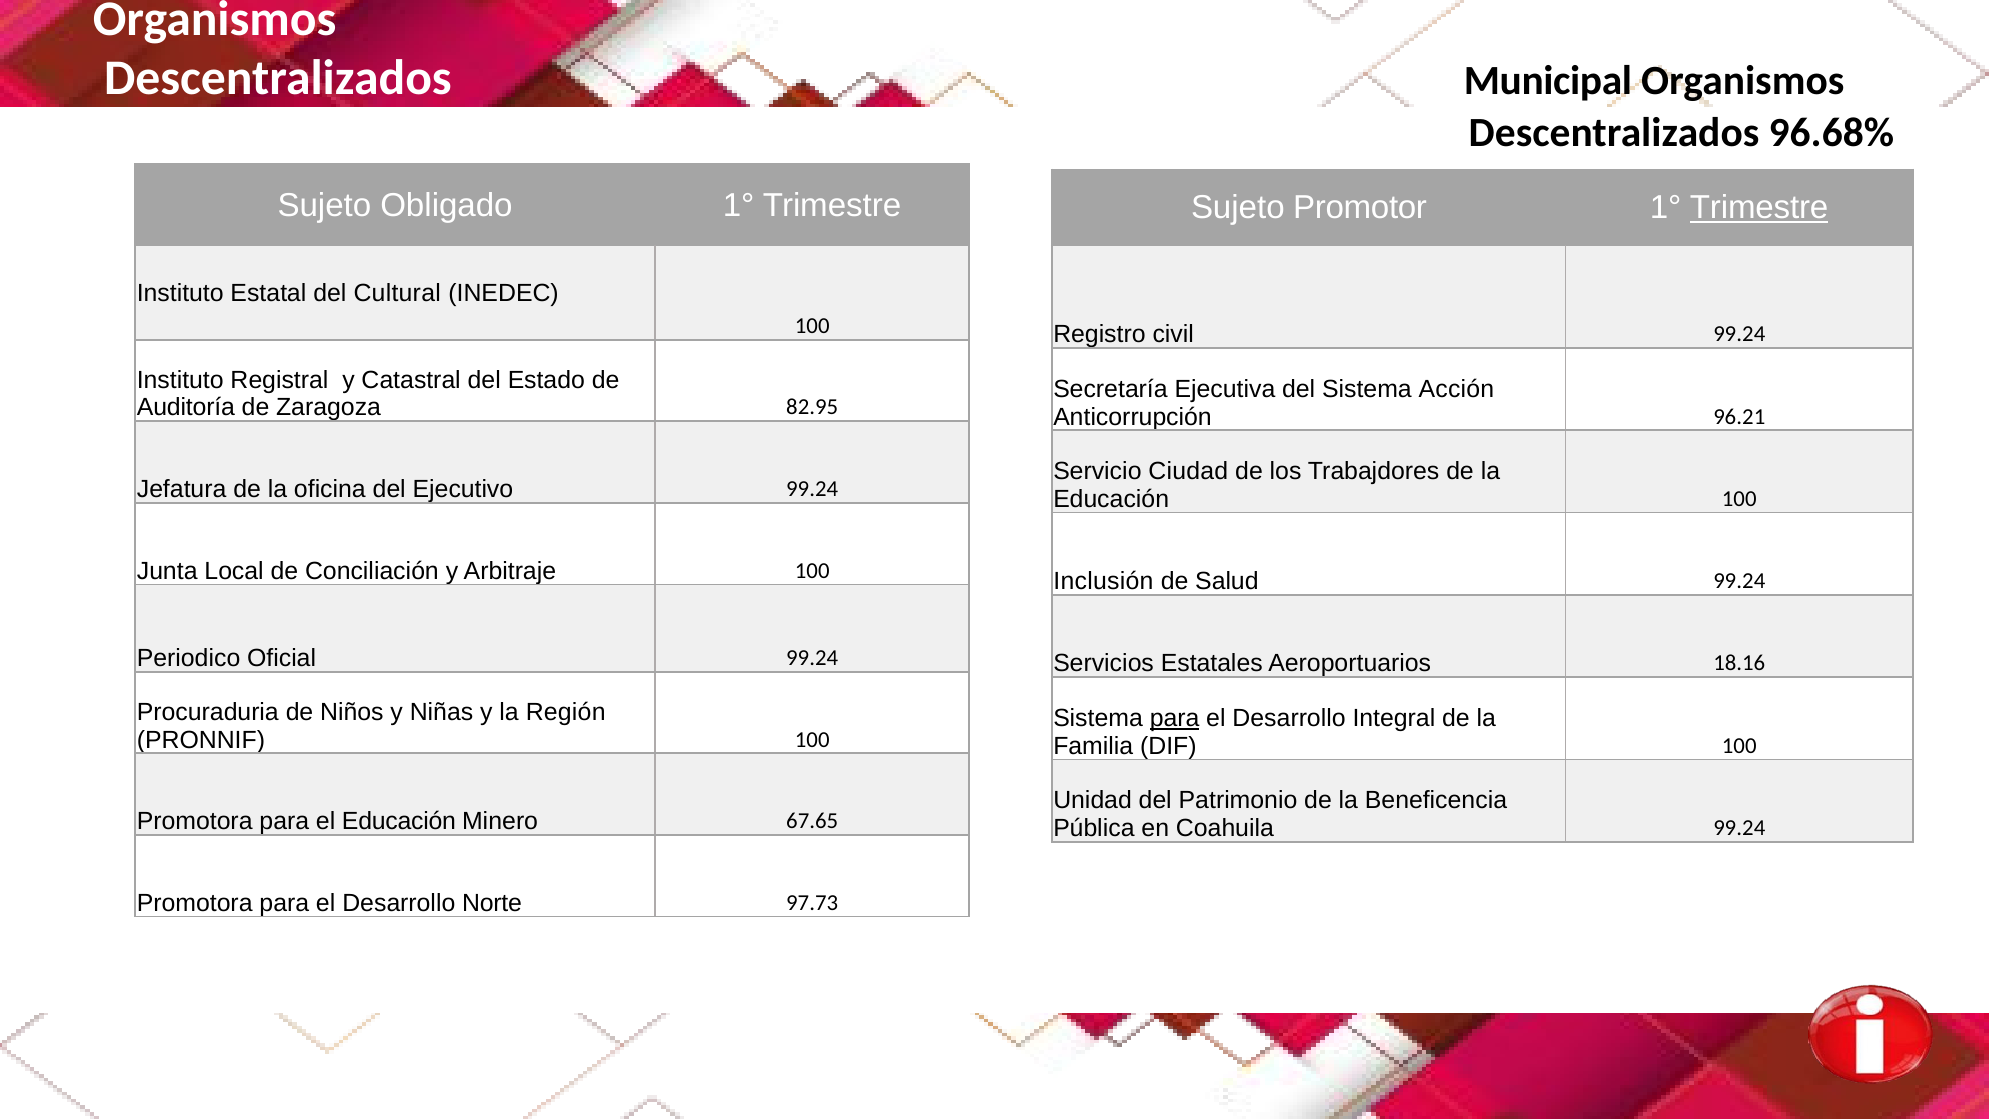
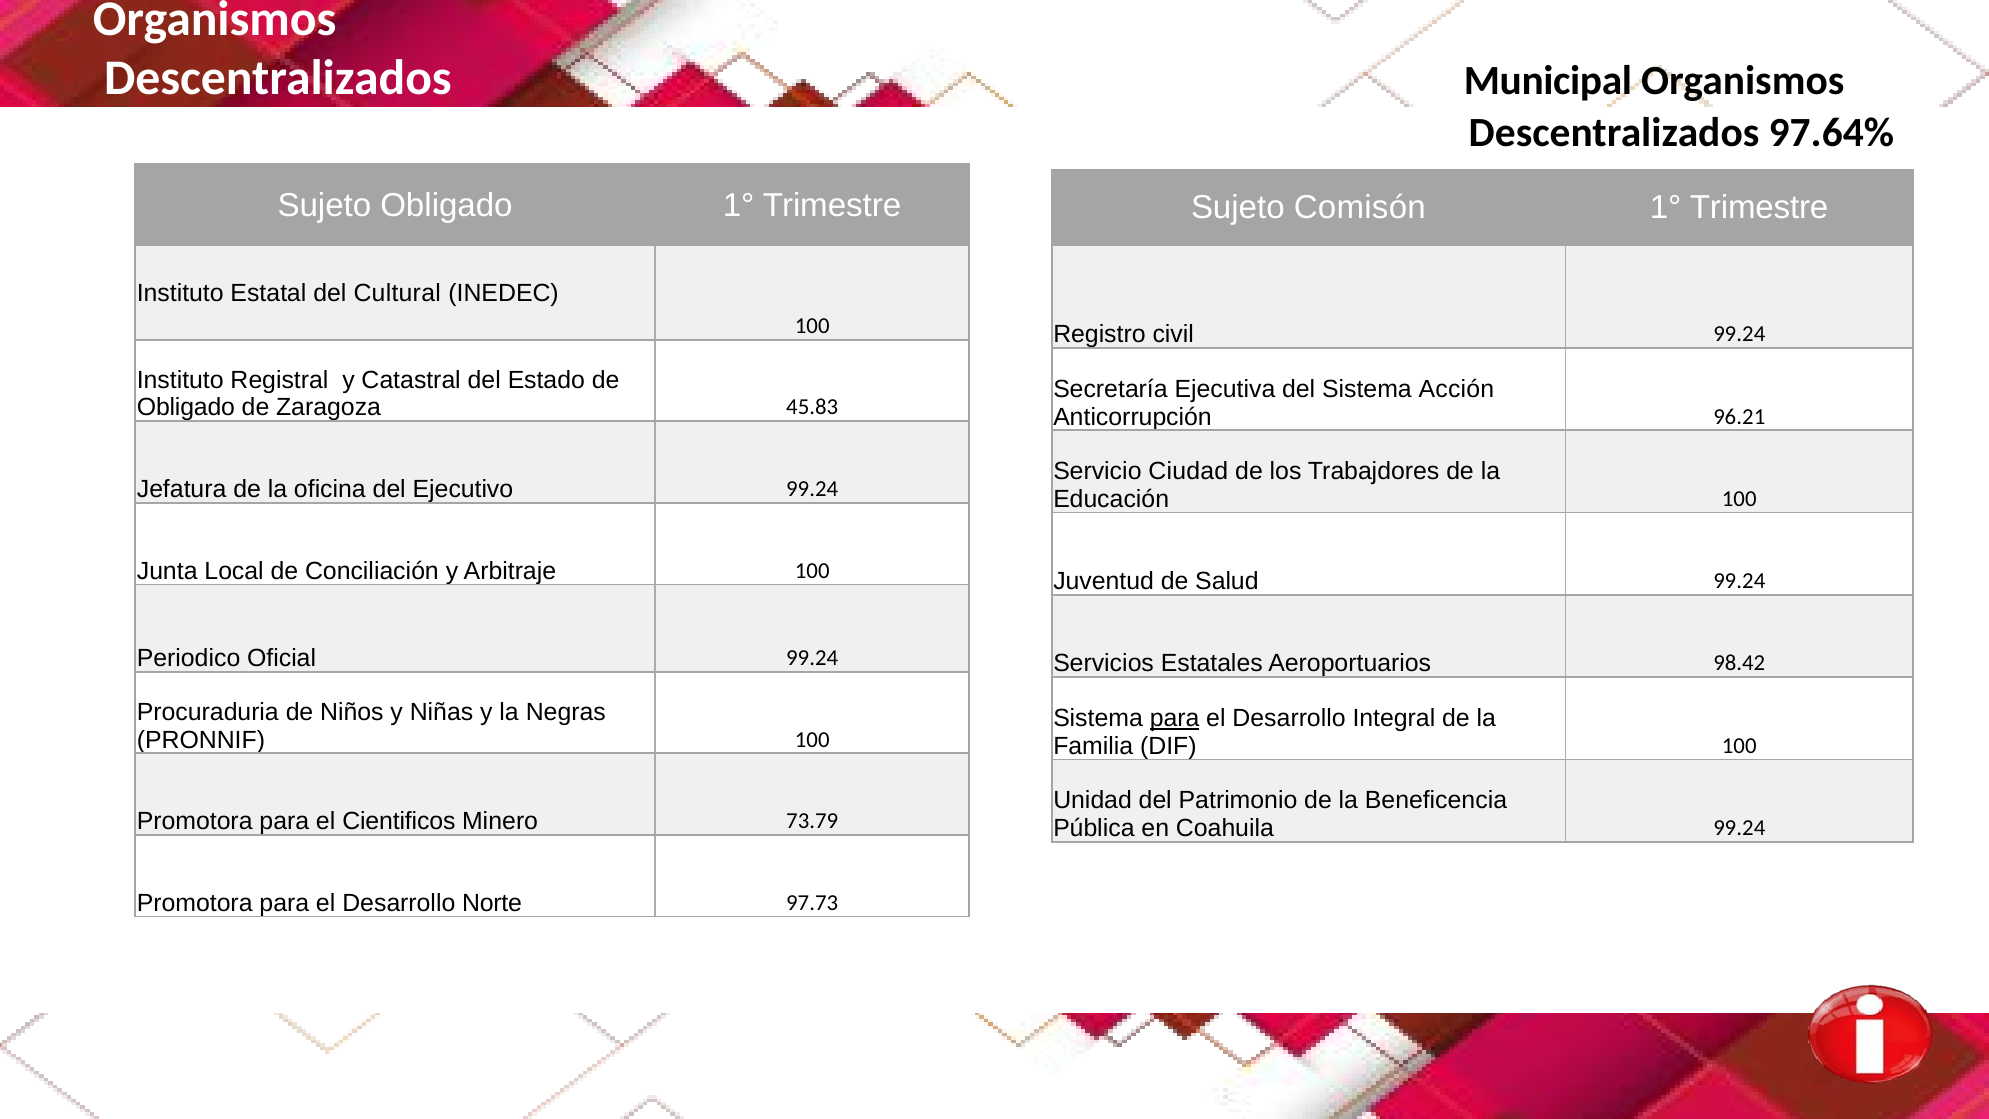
96.68%: 96.68% -> 97.64% (1831, 133)
Promotor: Promotor -> Comisón (1360, 208)
Trimestre underline: present -> none (1759, 208)
Auditoría: Auditoría -> Obligado (186, 408)
82.95: 82.95 -> 45.83 (812, 407)
Inclusión: Inclusión -> Juventud (1104, 581)
18.16: 18.16 -> 98.42 (1739, 663)
Región: Región -> Negras (566, 712)
el Educación: Educación -> Cientificos (399, 821)
67.65: 67.65 -> 73.79 (812, 821)
